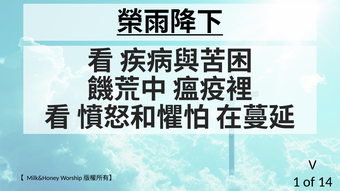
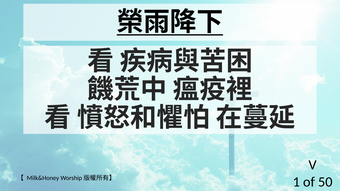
14: 14 -> 50 (325, 182)
